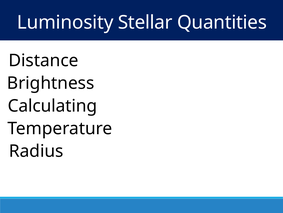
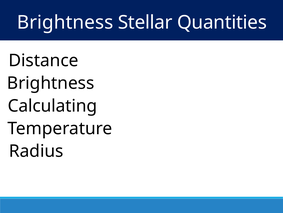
Luminosity: Luminosity -> Brightness (65, 22)
